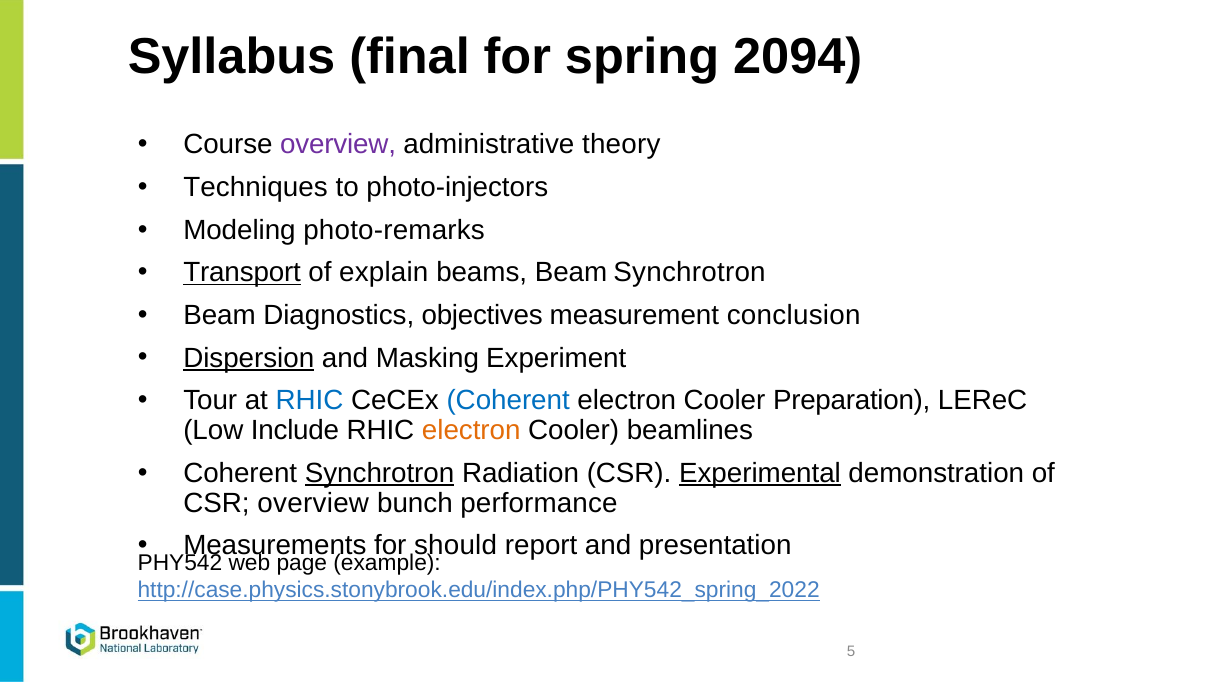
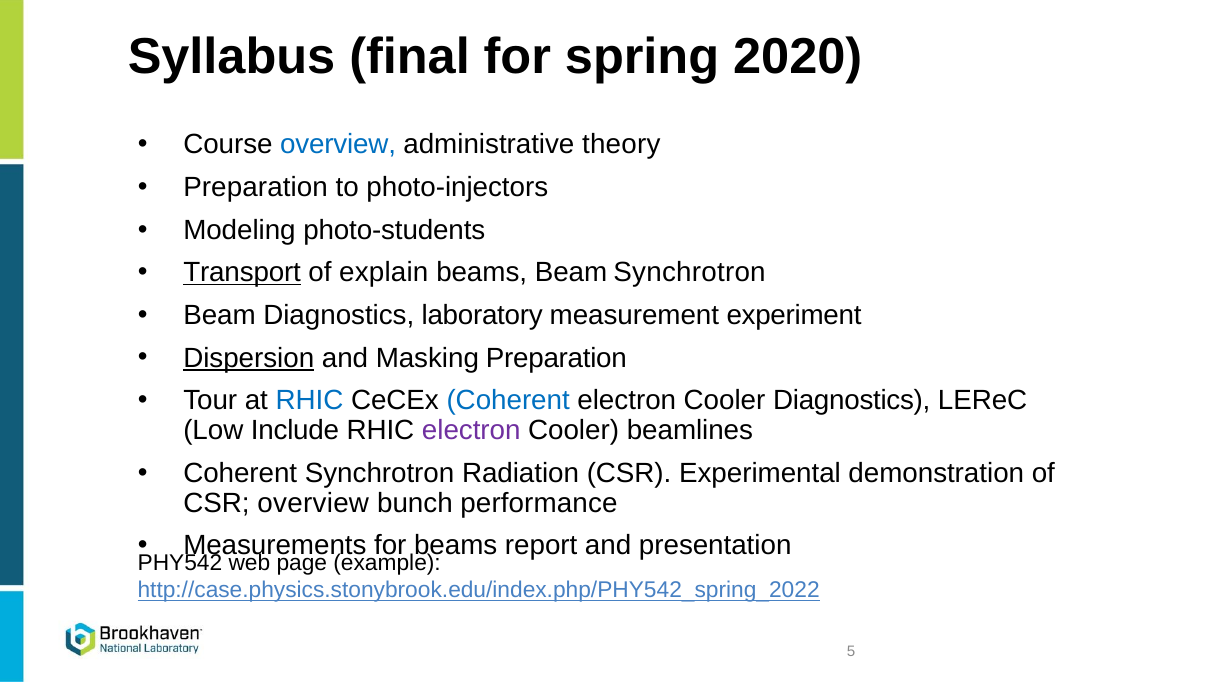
2094: 2094 -> 2020 (798, 56)
overview colour: purple -> blue (338, 145)
Techniques: Techniques -> Preparation (256, 187)
photo-remarks: photo-remarks -> photo-students (394, 230)
objectives: objectives -> laboratory (482, 315)
conclusion: conclusion -> experiment (794, 315)
Masking Experiment: Experiment -> Preparation (556, 358)
Cooler Preparation: Preparation -> Diagnostics (852, 401)
electron colour: orange -> purple (471, 431)
Synchrotron underline: present -> none (380, 473)
Experimental underline: present -> none (760, 473)
for should: should -> beams (456, 546)
